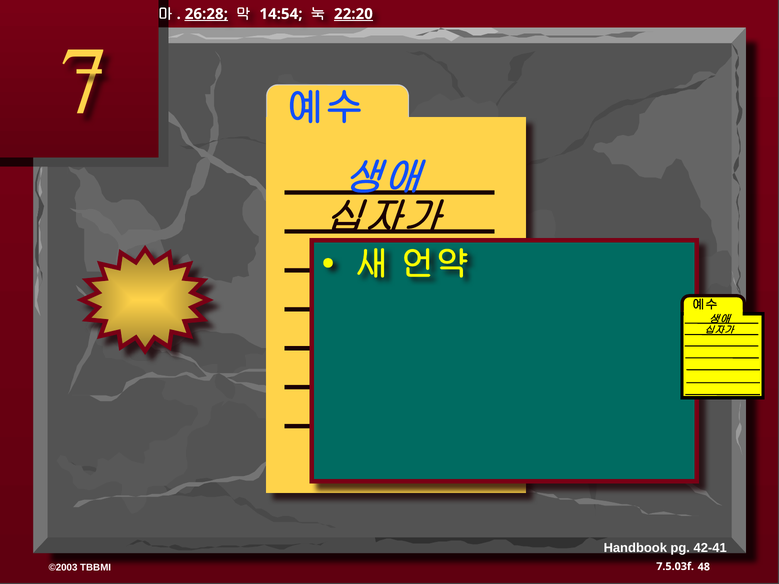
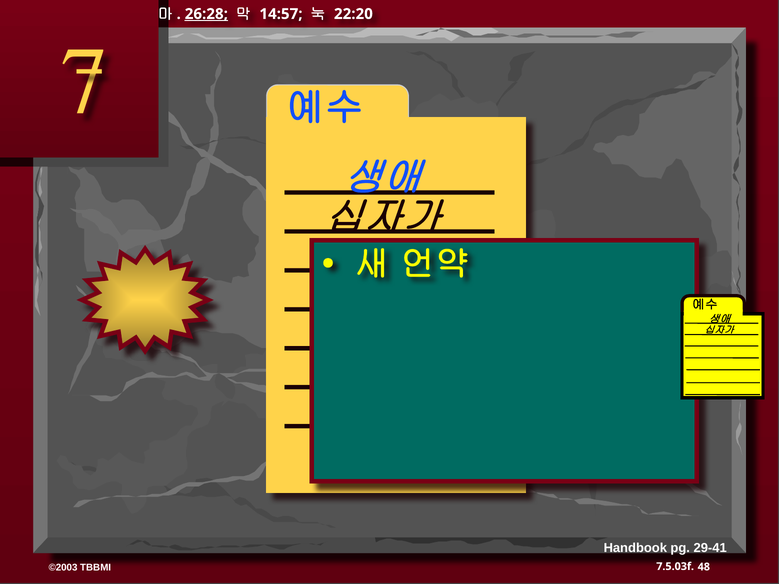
14:54: 14:54 -> 14:57 (281, 14)
22:20 underline: present -> none (353, 14)
42-41: 42-41 -> 29-41 (710, 548)
